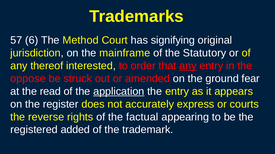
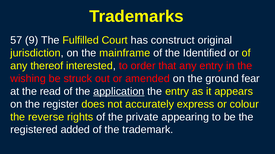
6: 6 -> 9 (32, 40)
Method: Method -> Fulfilled (81, 40)
signifying: signifying -> construct (173, 40)
Statutory: Statutory -> Identified (205, 53)
any underline: present -> none (188, 66)
oppose: oppose -> wishing (28, 79)
courts: courts -> colour (244, 105)
factual: factual -> private (142, 117)
